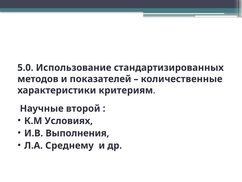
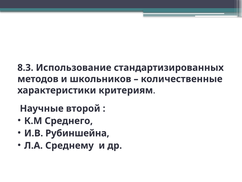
5.0: 5.0 -> 8.3 (25, 67)
показателей: показателей -> школьников (100, 79)
Условиях: Условиях -> Среднего (69, 121)
Выполнения: Выполнения -> Рубиншейна (77, 133)
